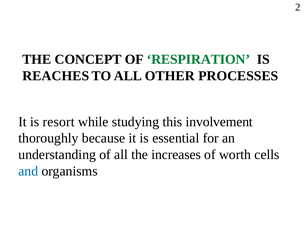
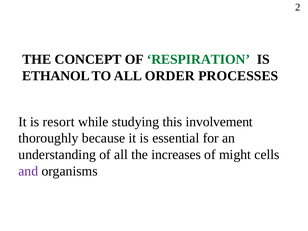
REACHES: REACHES -> ETHANOL (56, 76)
OTHER: OTHER -> ORDER (170, 76)
worth: worth -> might (235, 155)
and colour: blue -> purple (28, 171)
